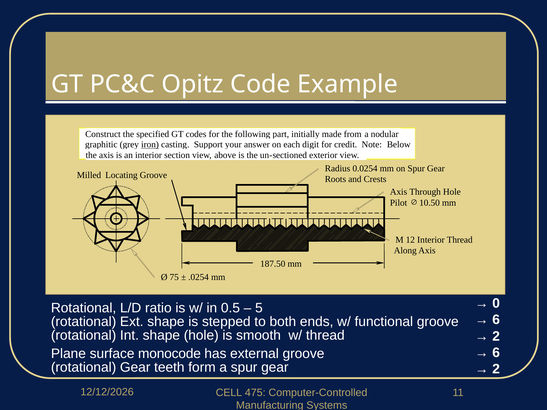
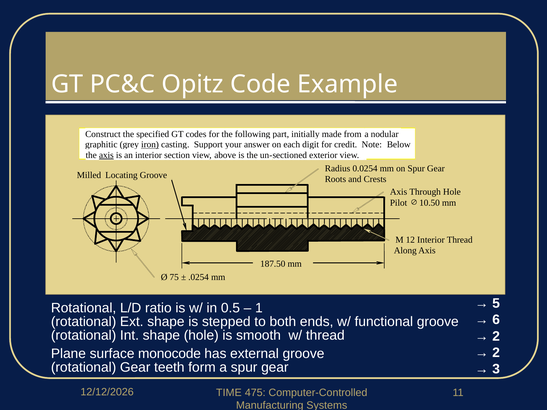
axis underline: none -> present (106, 155)
5: 5 -> 1 (259, 308)
0: 0 -> 5 (496, 304)
6: 6 -> 2 (496, 353)
2: 2 -> 3 (496, 369)
CELL: CELL -> TIME (229, 393)
